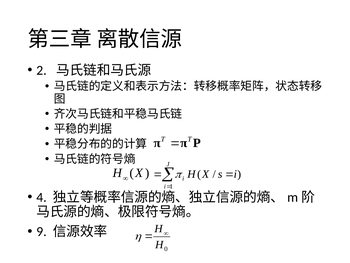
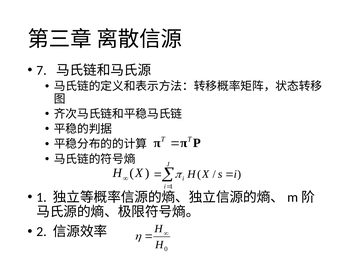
2: 2 -> 7 (41, 70)
4: 4 -> 1 (41, 197)
9: 9 -> 2 (41, 231)
